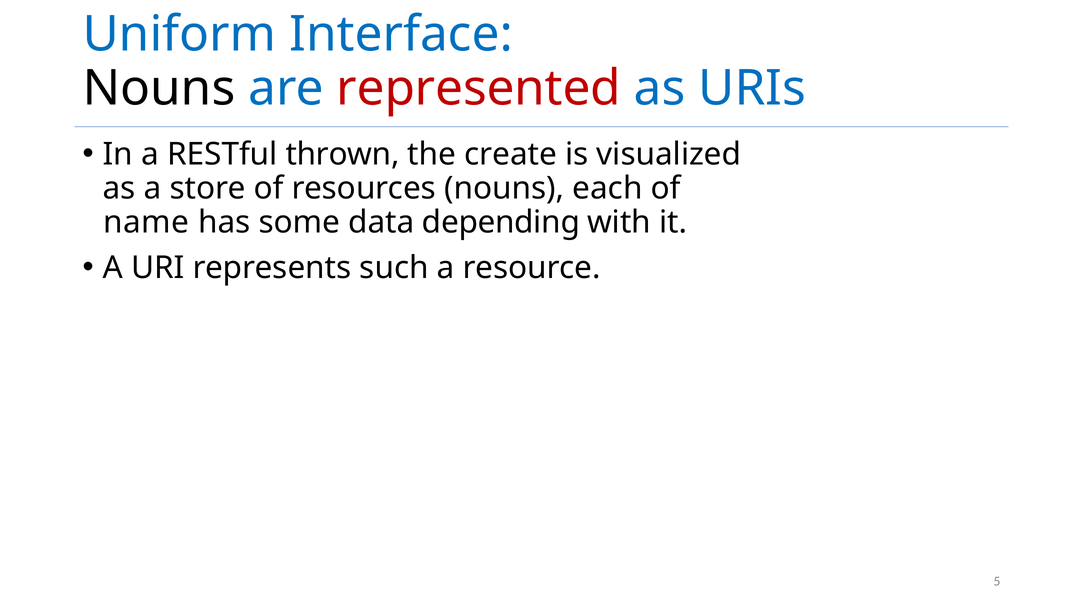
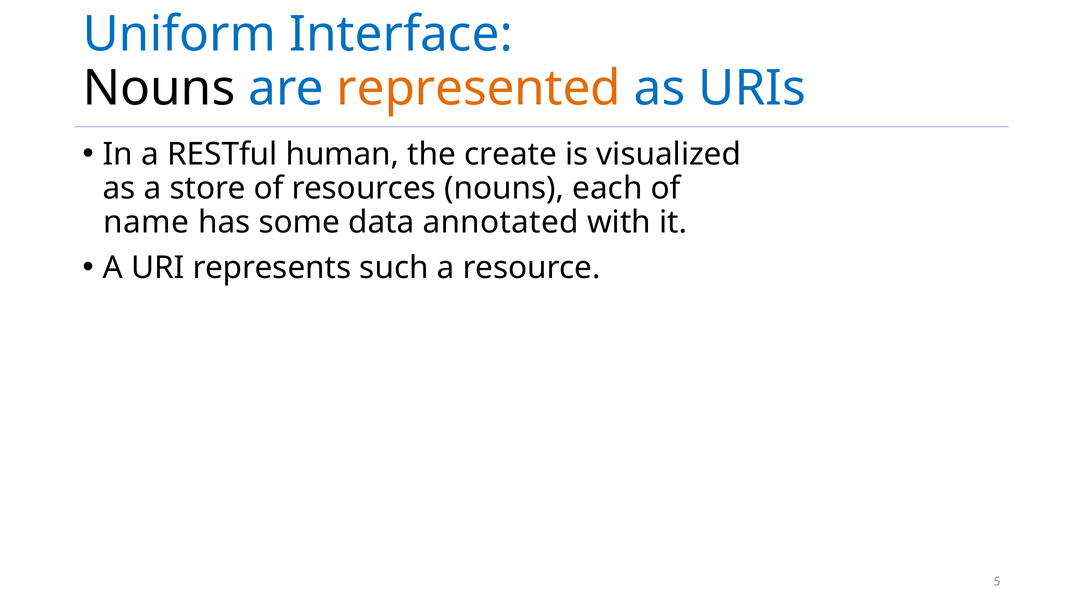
represented colour: red -> orange (479, 88)
thrown: thrown -> human (343, 154)
depending: depending -> annotated (501, 222)
